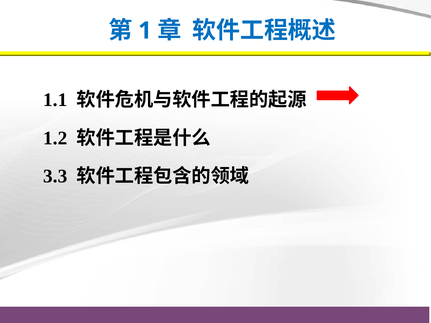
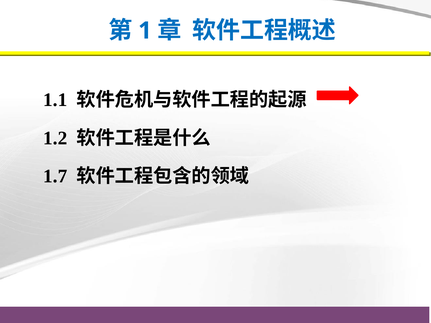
3.3: 3.3 -> 1.7 (55, 176)
